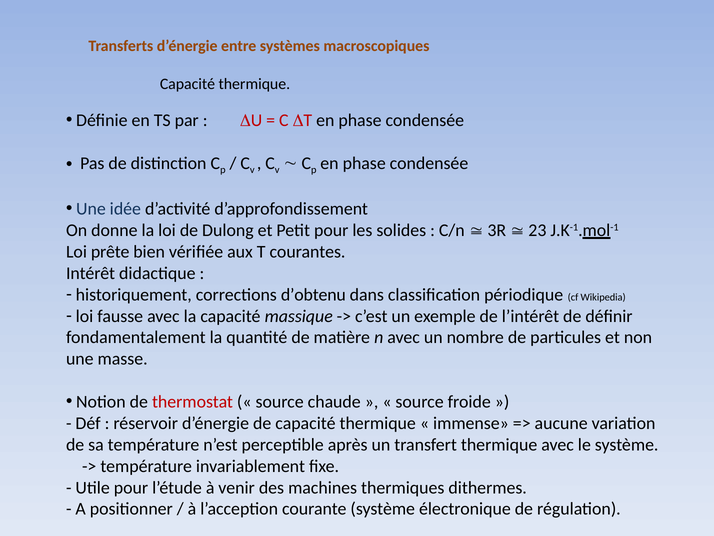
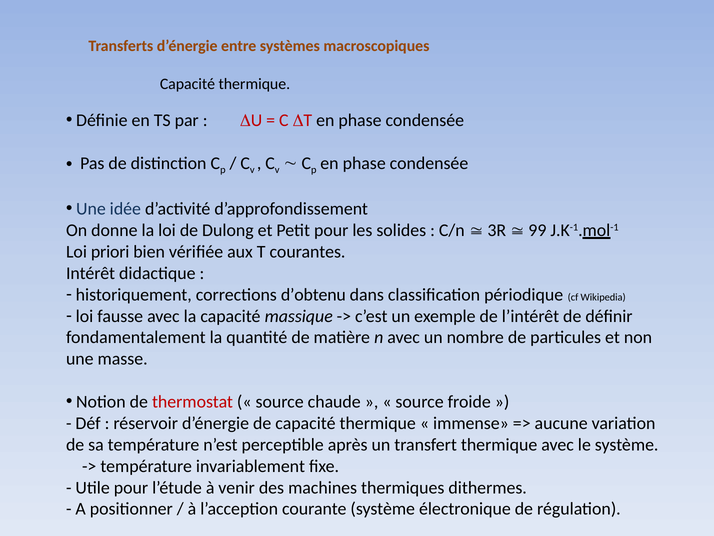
23: 23 -> 99 (537, 230)
prête: prête -> priori (110, 252)
